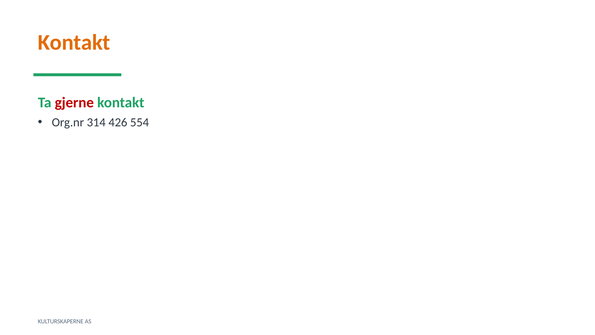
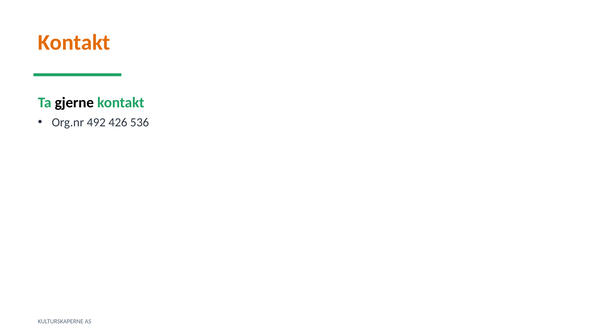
gjerne colour: red -> black (74, 102)
314: 314 -> 492 (96, 122)
554: 554 -> 536 (140, 122)
